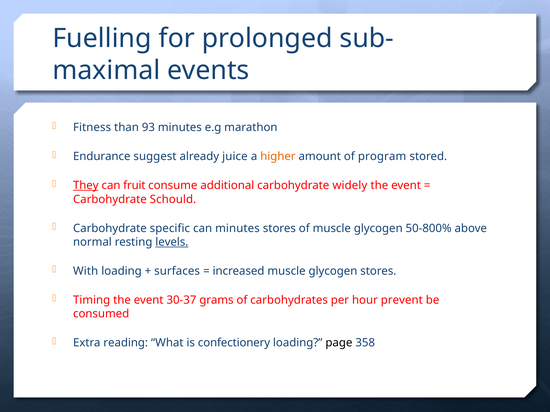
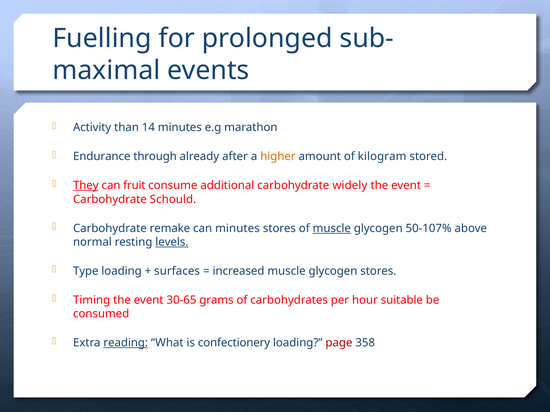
Fitness: Fitness -> Activity (92, 128)
93: 93 -> 14 (148, 128)
suggest: suggest -> through (155, 157)
juice: juice -> after (235, 157)
program: program -> kilogram (382, 157)
specific: specific -> remake (170, 229)
muscle underline: none -> present (332, 229)
50-800%: 50-800% -> 50-107% (429, 229)
With: With -> Type (86, 271)
30-37: 30-37 -> 30-65 (181, 300)
prevent: prevent -> suitable (402, 300)
reading underline: none -> present (126, 343)
page colour: black -> red (339, 343)
